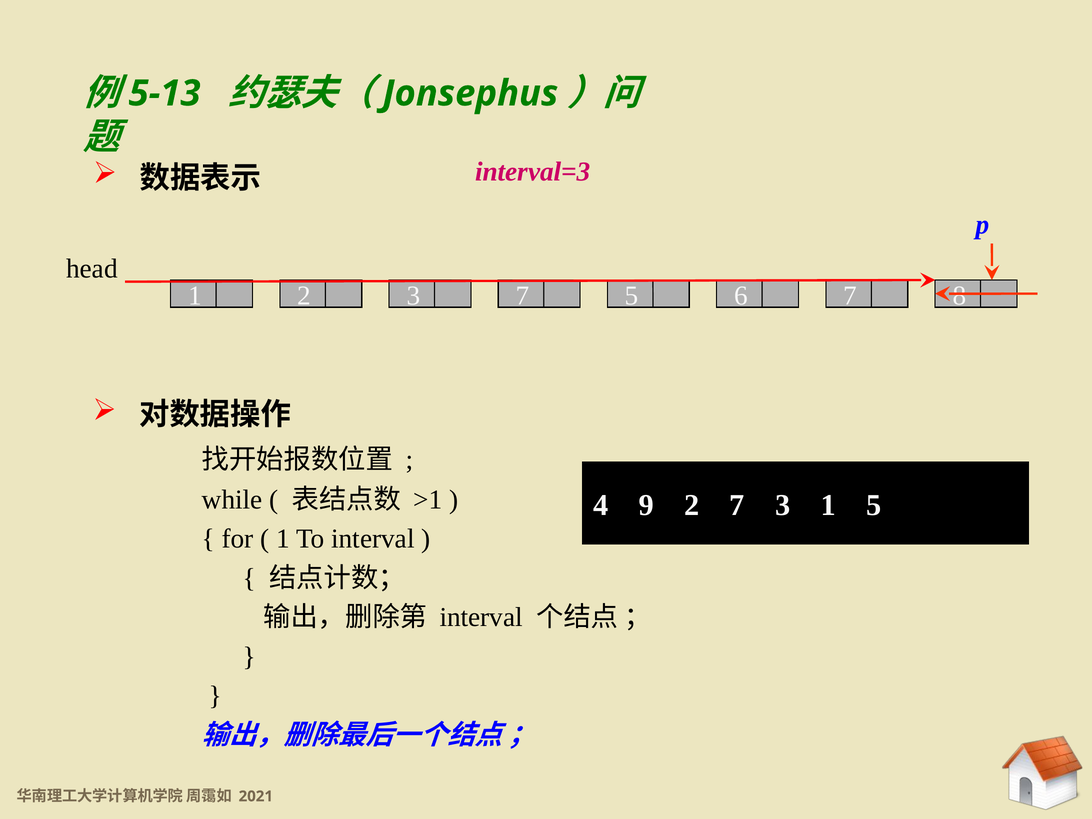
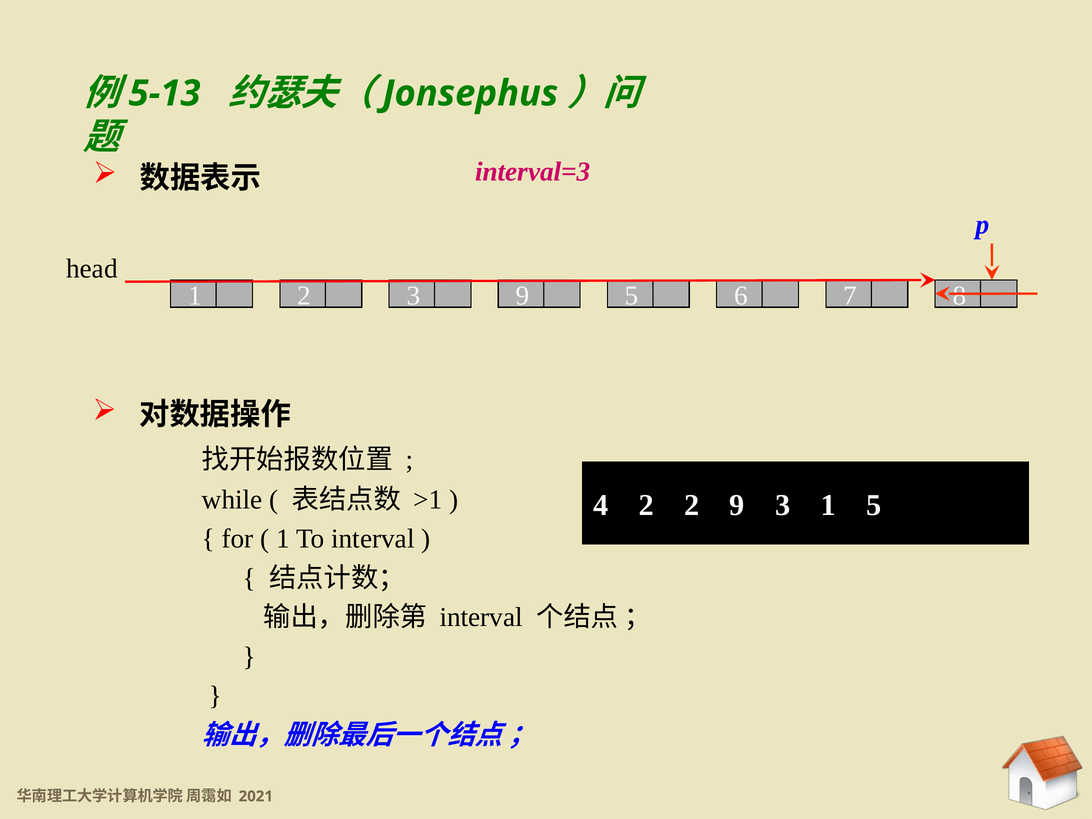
3 7: 7 -> 9 (523, 296)
4 9: 9 -> 2 (646, 505)
2 7: 7 -> 9 (737, 505)
